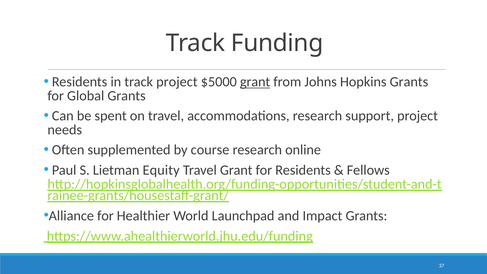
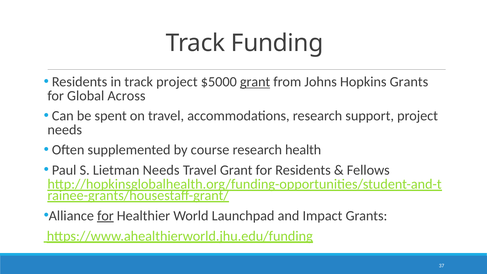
Global Grants: Grants -> Across (126, 96)
online: online -> health (303, 150)
Lietman Equity: Equity -> Needs (161, 170)
for underline: none -> present (105, 216)
